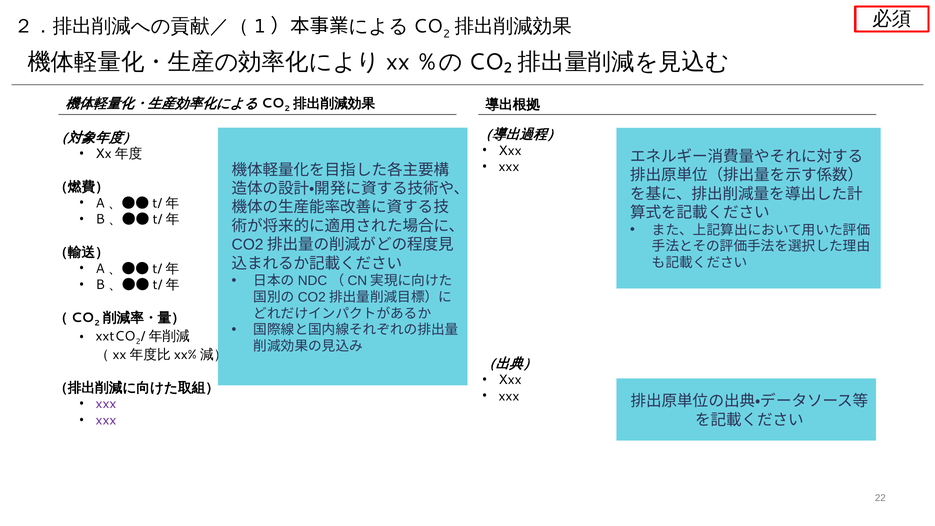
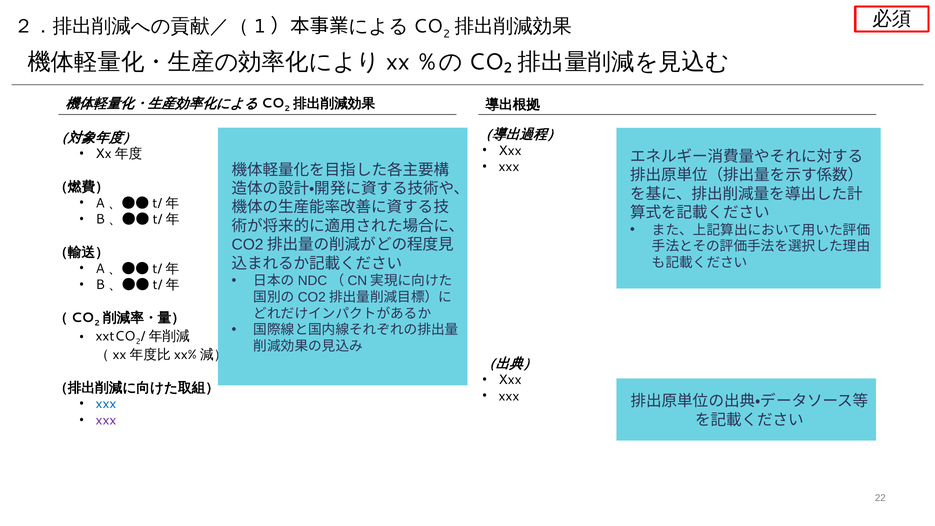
xxx colour: purple -> blue (106, 404)
